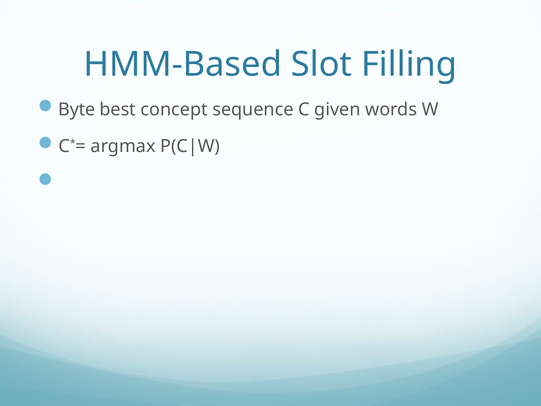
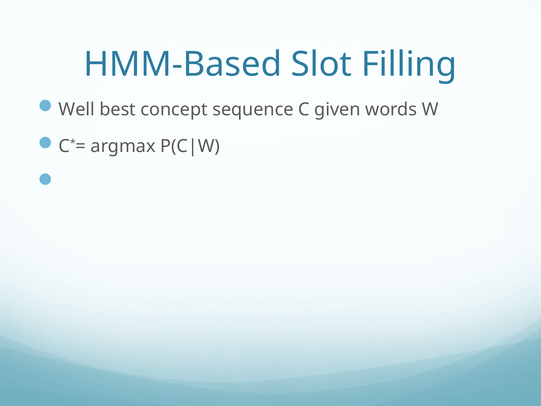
Byte: Byte -> Well (77, 109)
